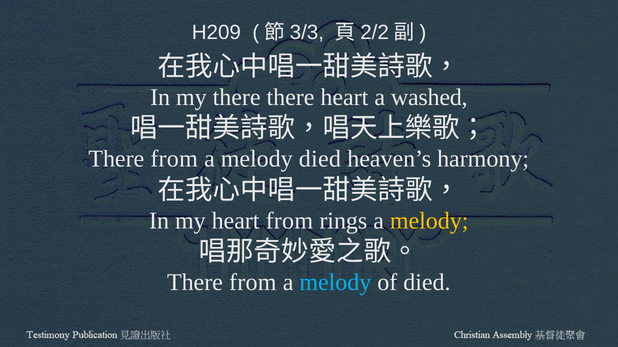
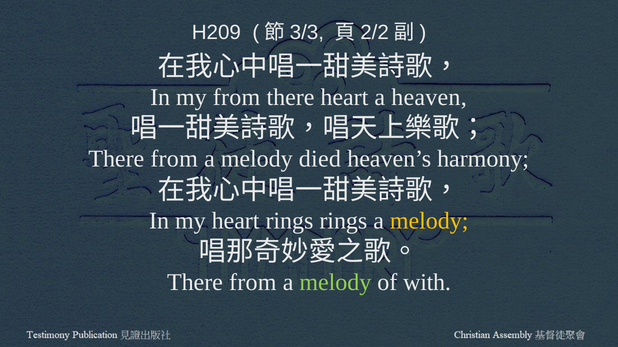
my there: there -> from (237, 97)
washed: washed -> heaven (429, 97)
heart from: from -> rings (289, 221)
melody colour: light blue -> light green (335, 283)
of died: died -> with (427, 283)
